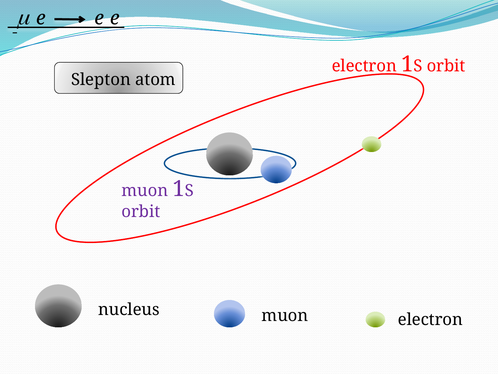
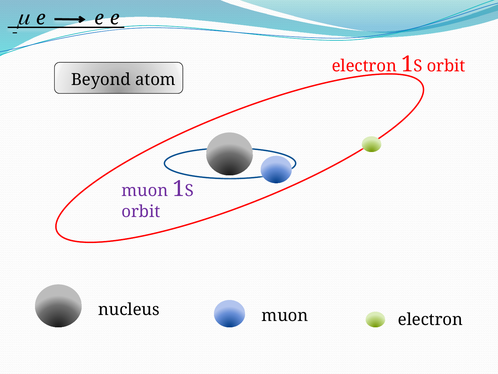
Slepton: Slepton -> Beyond (101, 80)
